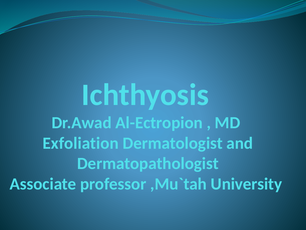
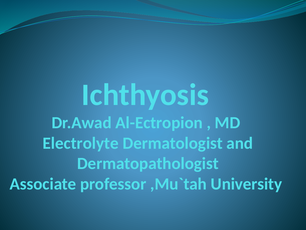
Exfoliation: Exfoliation -> Electrolyte (81, 143)
